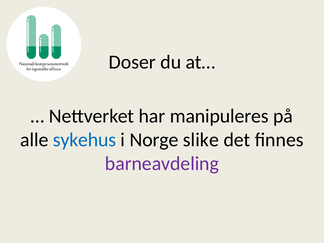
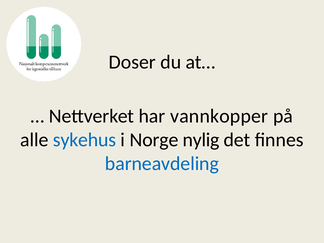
manipuleres: manipuleres -> vannkopper (219, 116)
slike: slike -> nylig (201, 140)
barneavdeling colour: purple -> blue (162, 163)
